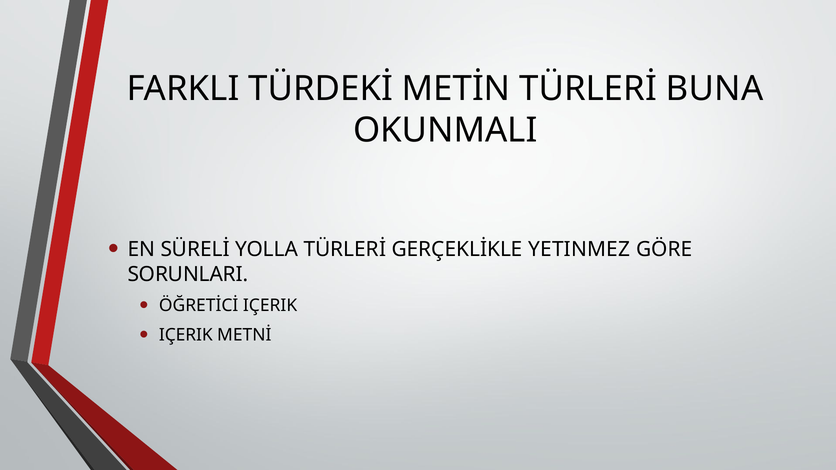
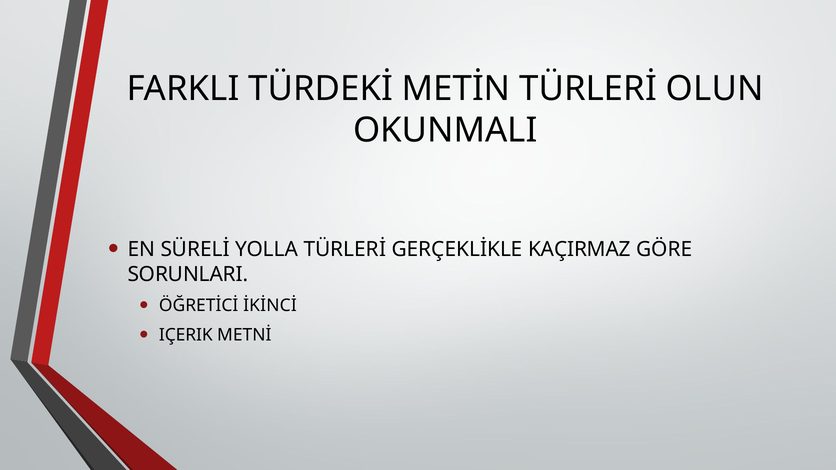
BUNA: BUNA -> OLUN (715, 89)
YETINMEZ: YETINMEZ -> KAÇIRMAZ (579, 249)
ÖĞRETİCİ IÇERIK: IÇERIK -> İKİNCİ (270, 306)
